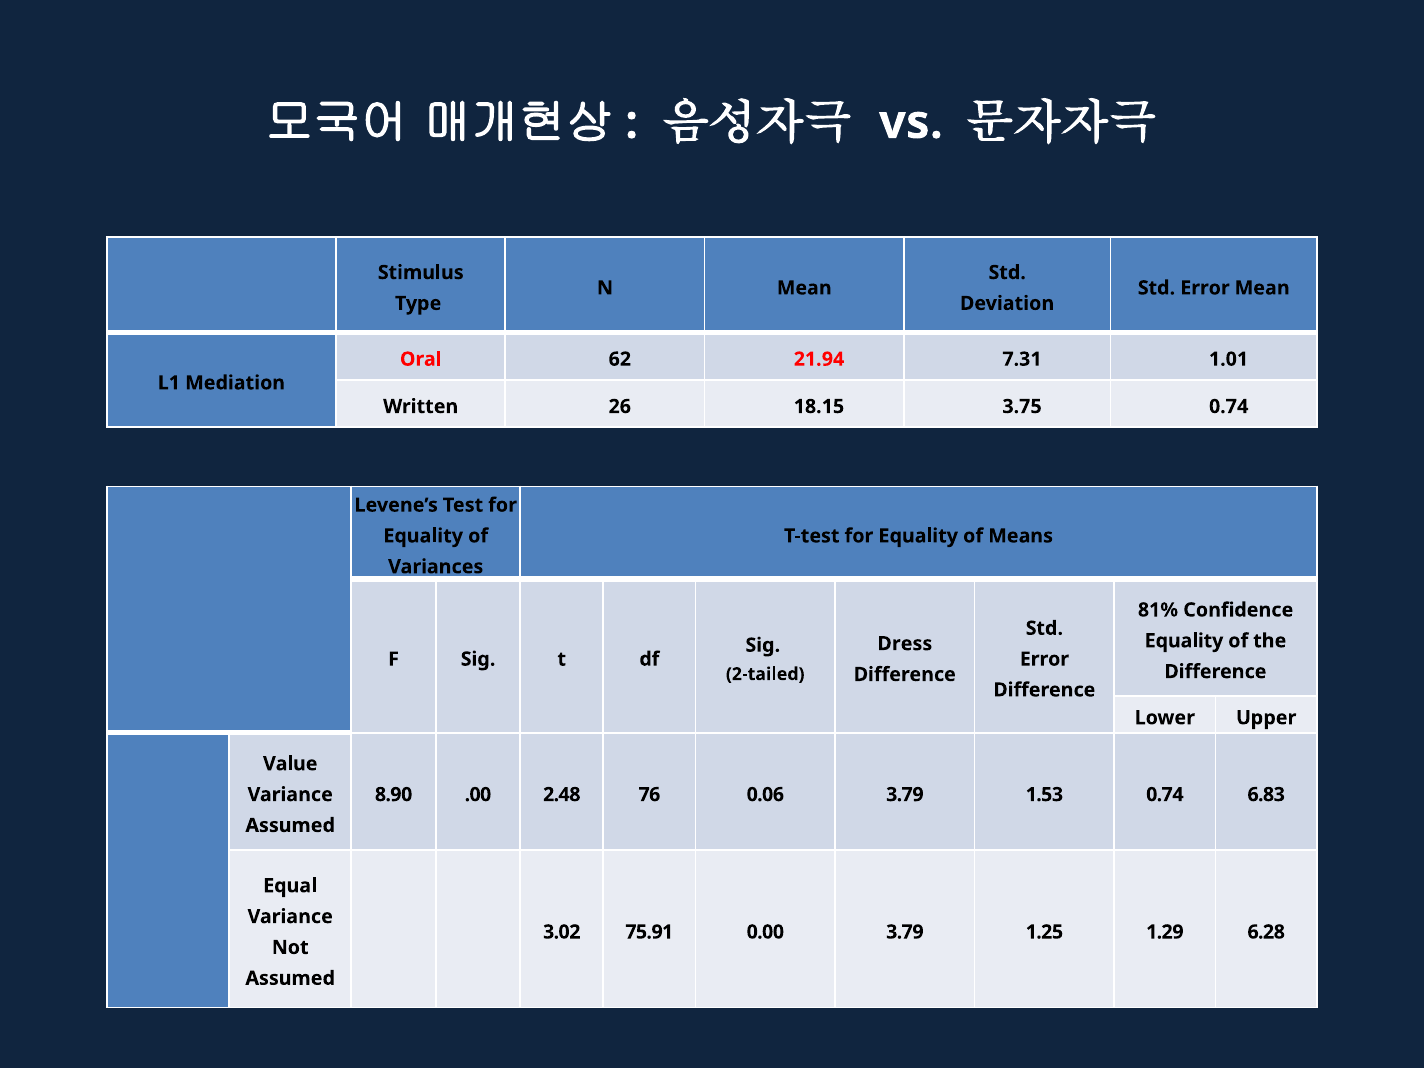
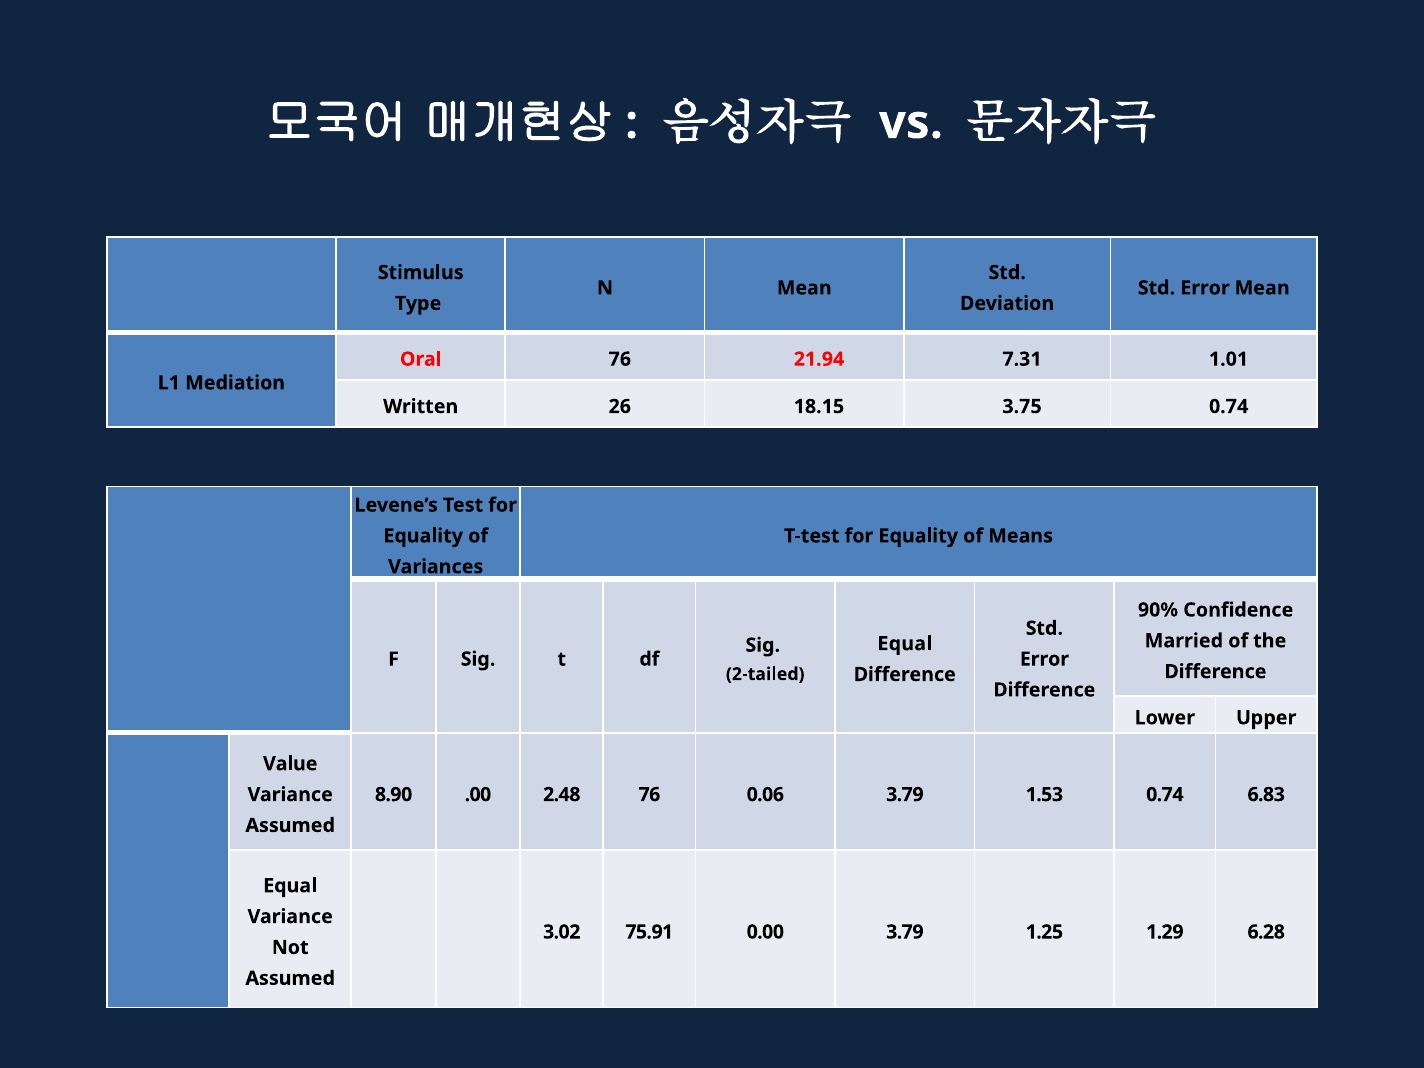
Oral 62: 62 -> 76 (620, 359)
81%: 81% -> 90% (1158, 610)
Equality: Equality -> Married (1184, 641)
Dress: Dress -> Equal (905, 644)
